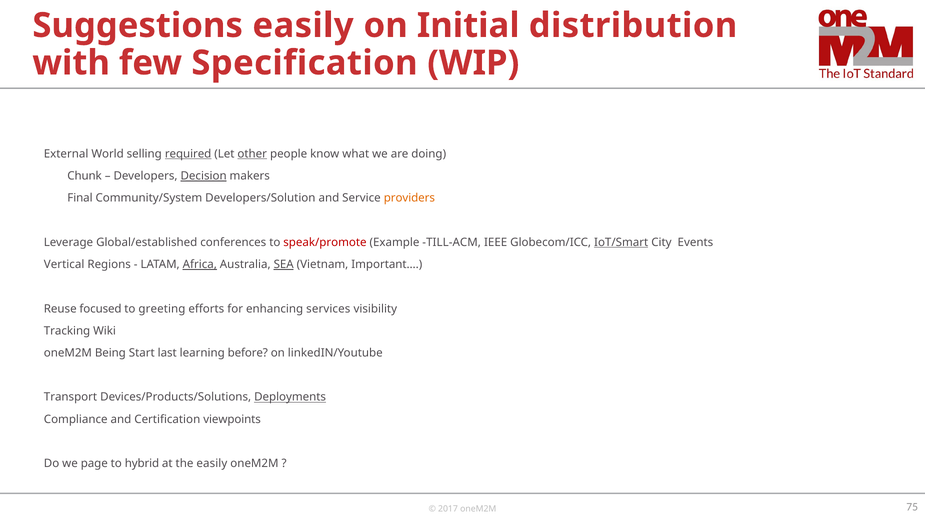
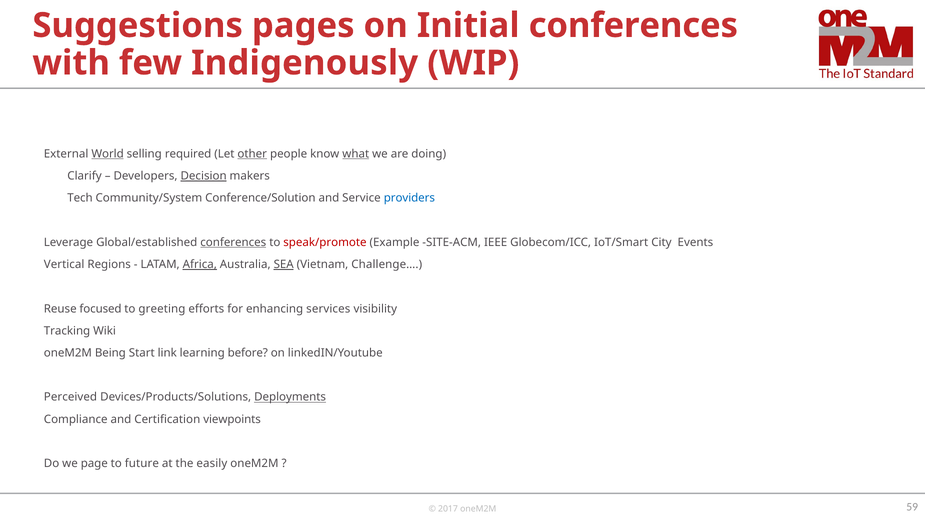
Suggestions easily: easily -> pages (303, 26)
Initial distribution: distribution -> conferences (633, 26)
Specification: Specification -> Indigenously (305, 63)
World underline: none -> present (108, 154)
required underline: present -> none (188, 154)
what underline: none -> present (356, 154)
Chunk: Chunk -> Clarify (85, 176)
Final: Final -> Tech (80, 198)
Developers/Solution: Developers/Solution -> Conference/Solution (260, 198)
providers colour: orange -> blue (409, 198)
conferences underline: none -> present (233, 243)
TILL-ACM: TILL-ACM -> SITE-ACM (452, 243)
IoT/Smart underline: present -> none (621, 243)
Important…: Important… -> Challenge… (387, 265)
last: last -> link (167, 353)
Transport: Transport -> Perceived (70, 397)
hybrid: hybrid -> future (142, 464)
75: 75 -> 59 (912, 507)
